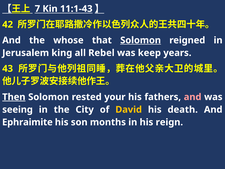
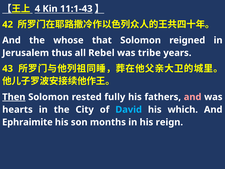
7: 7 -> 4 (37, 9)
Solomon underline: present -> none (141, 40)
king: king -> thus (62, 53)
keep: keep -> tribe (149, 53)
your: your -> fully (115, 97)
seeing: seeing -> hearts (17, 109)
David colour: yellow -> light blue (129, 109)
death: death -> which (183, 109)
